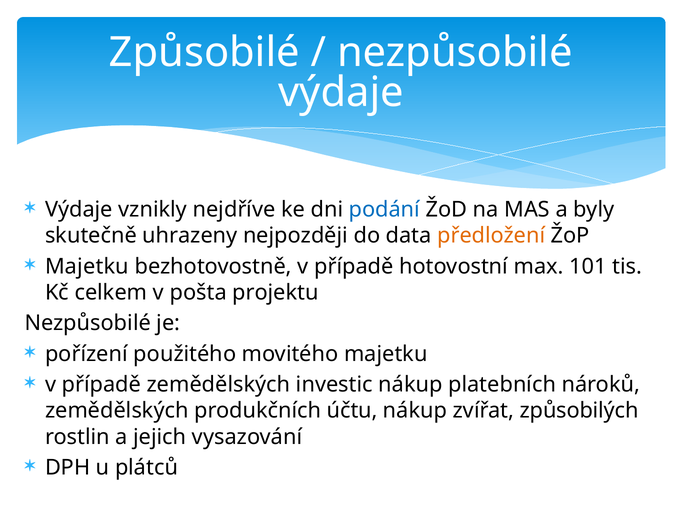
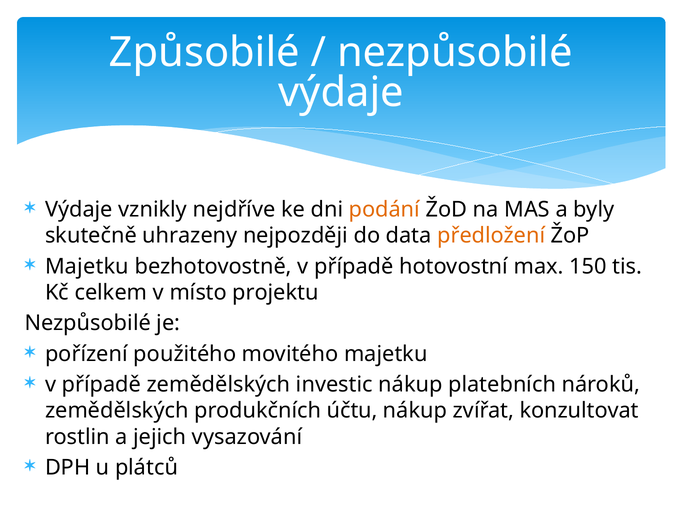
podání colour: blue -> orange (384, 209)
101: 101 -> 150 (588, 266)
pošta: pošta -> místo (198, 292)
způsobilých: způsobilých -> konzultovat (579, 410)
